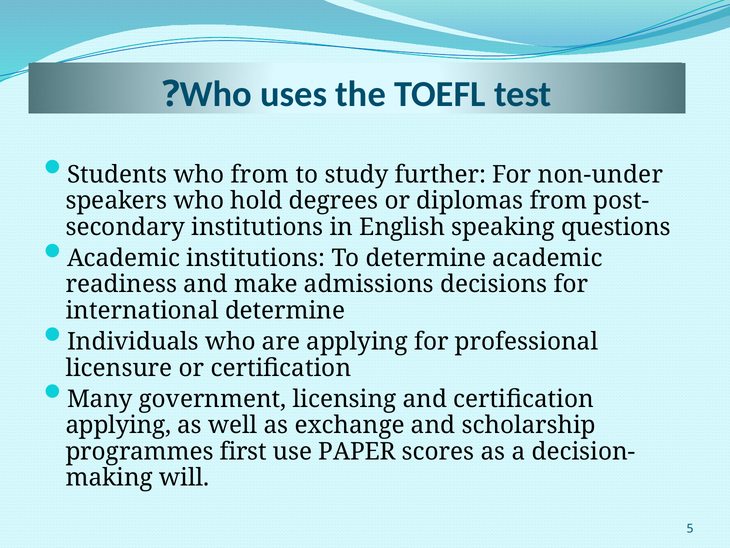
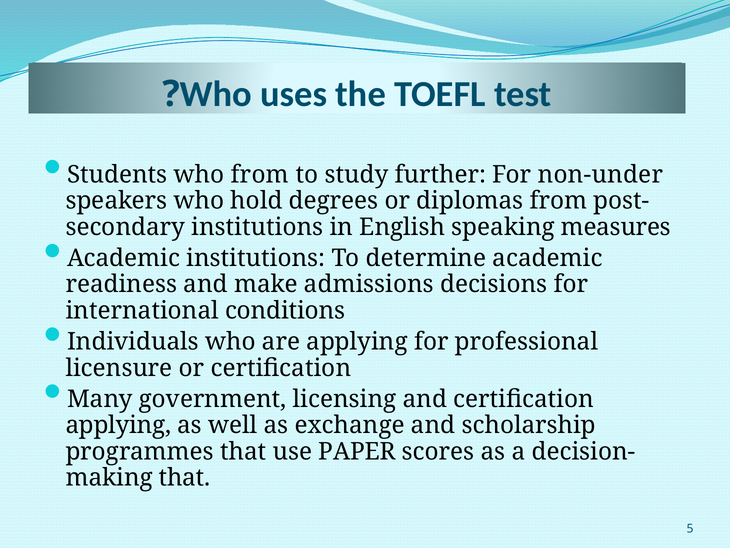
questions: questions -> measures (616, 227)
international determine: determine -> conditions (285, 310)
programmes first: first -> that (243, 451)
will: will -> that (185, 478)
